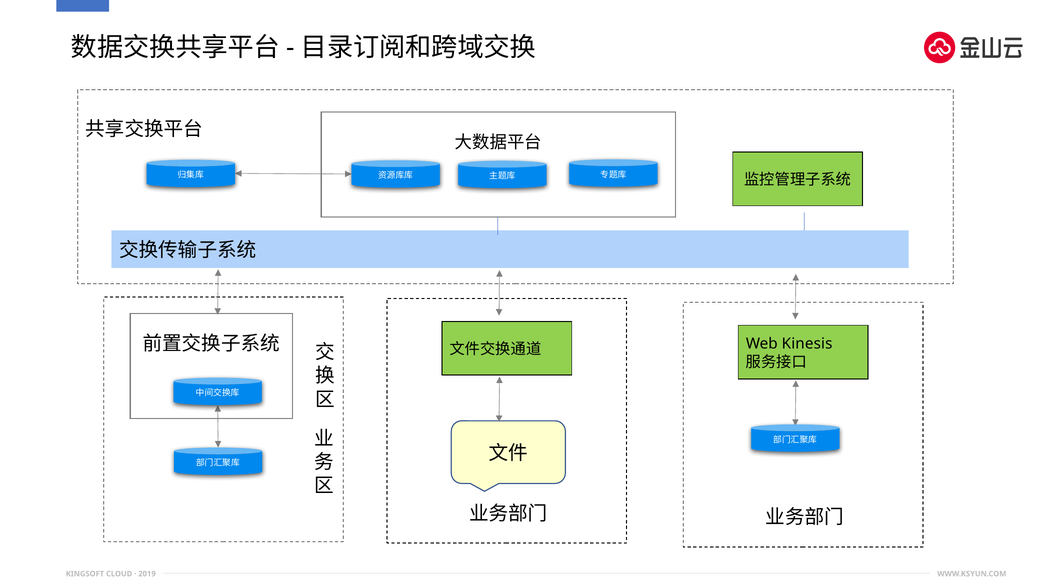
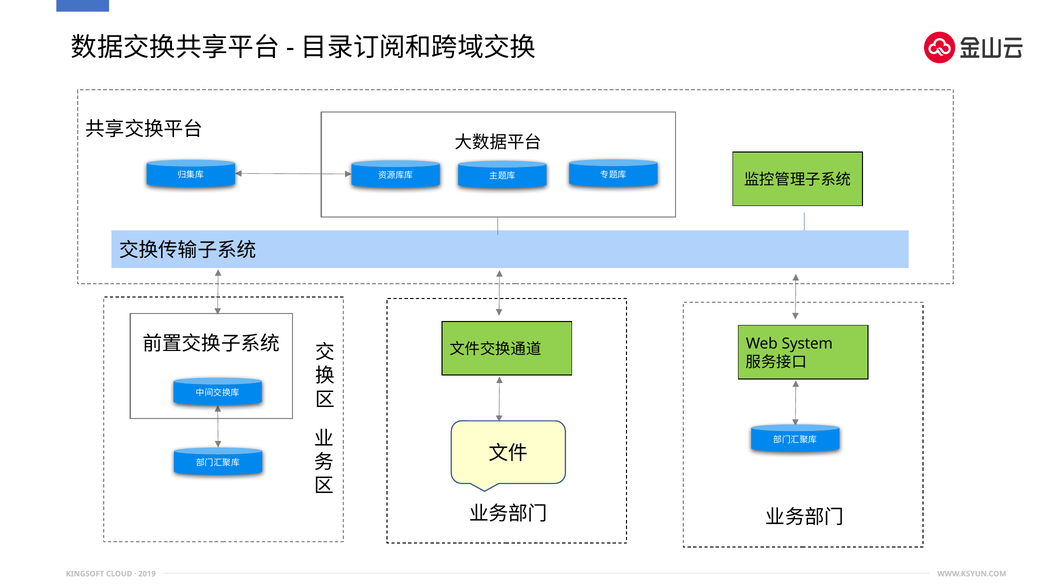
Kinesis: Kinesis -> System (807, 344)
